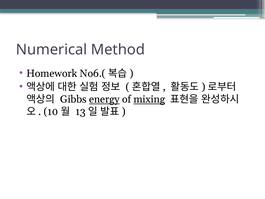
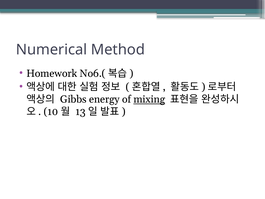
energy underline: present -> none (104, 99)
